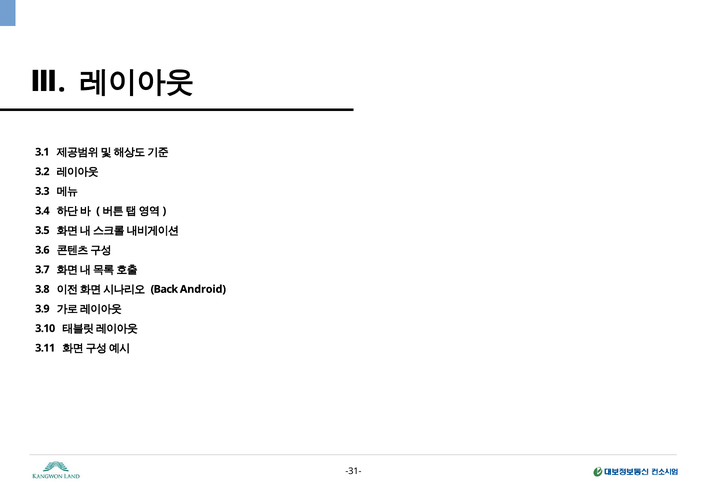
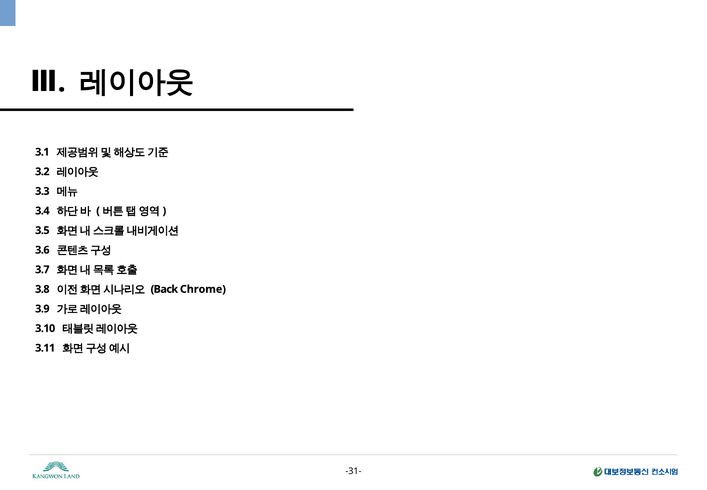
Android: Android -> Chrome (203, 289)
